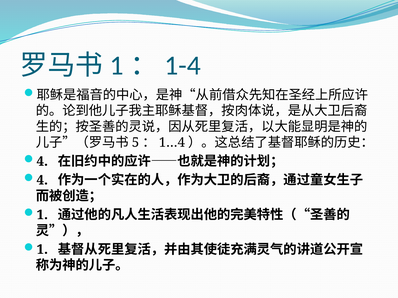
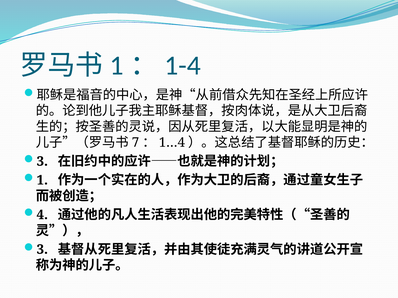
5: 5 -> 7 (136, 143)
4: 4 -> 3 (42, 162)
4: 4 -> 1 (42, 180)
1: 1 -> 4 (42, 215)
1: 1 -> 3 (42, 250)
